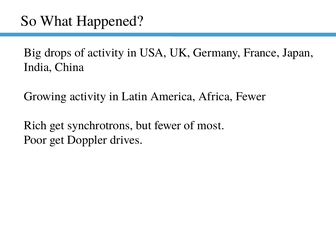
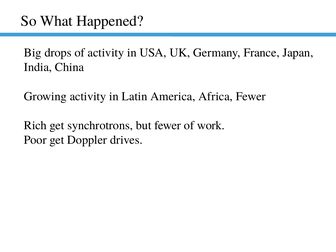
most: most -> work (211, 125)
